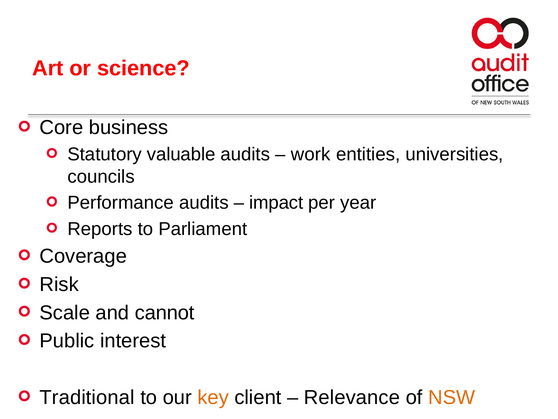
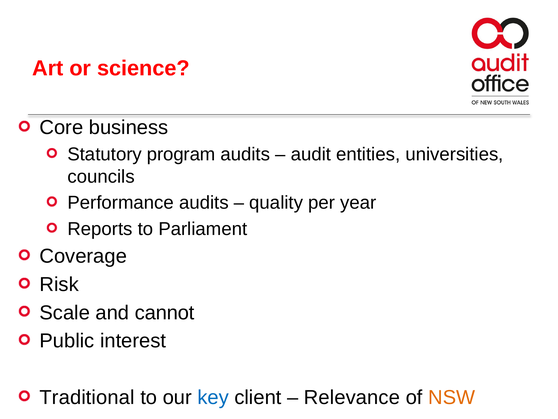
valuable: valuable -> program (181, 154)
work: work -> audit (311, 154)
impact: impact -> quality (276, 203)
key colour: orange -> blue (213, 397)
